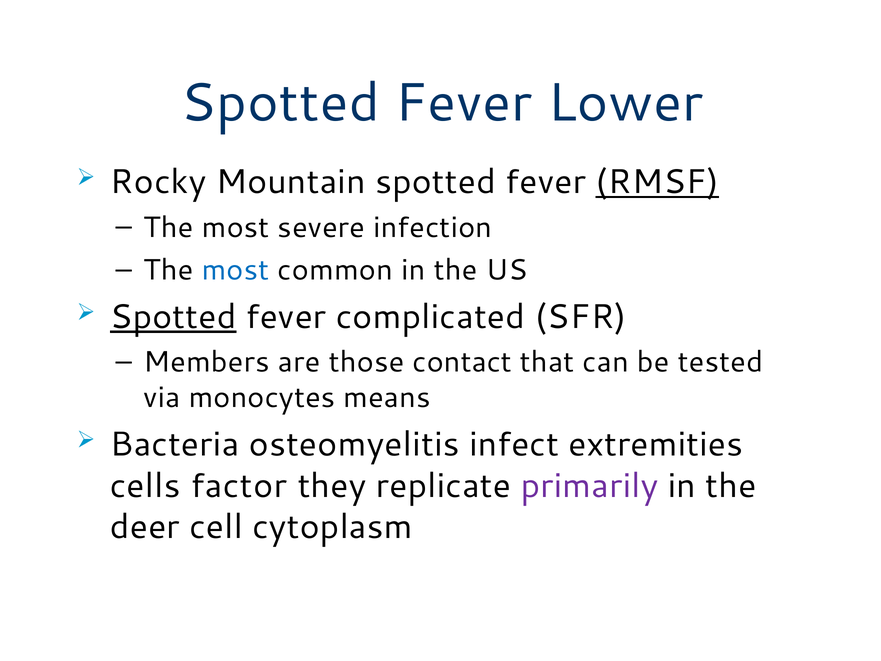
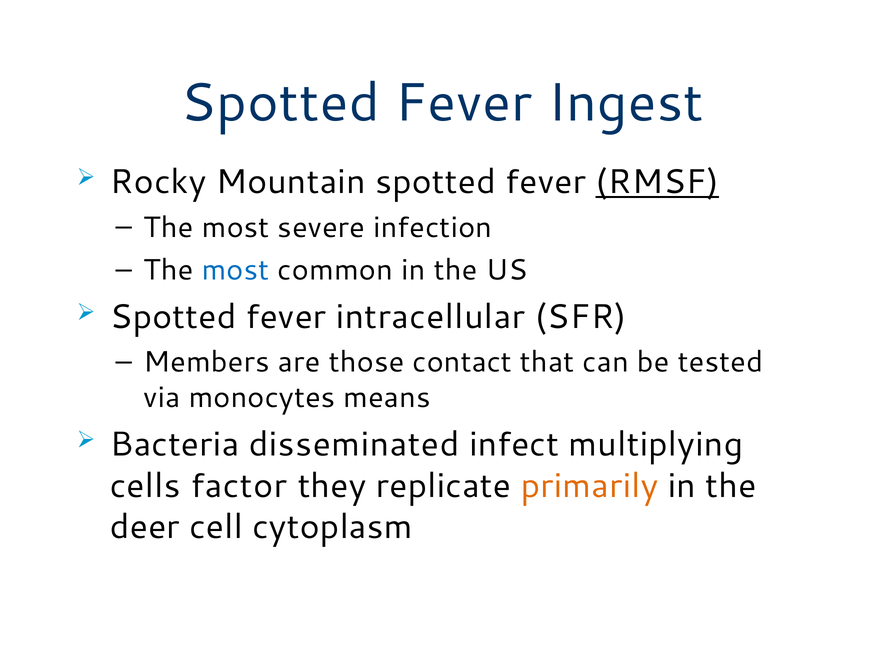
Lower: Lower -> Ingest (625, 103)
Spotted underline: present -> none (173, 317)
complicated: complicated -> intracellular (430, 317)
osteomyelitis: osteomyelitis -> disseminated (354, 444)
extremities: extremities -> multiplying (656, 444)
primarily colour: purple -> orange (589, 486)
